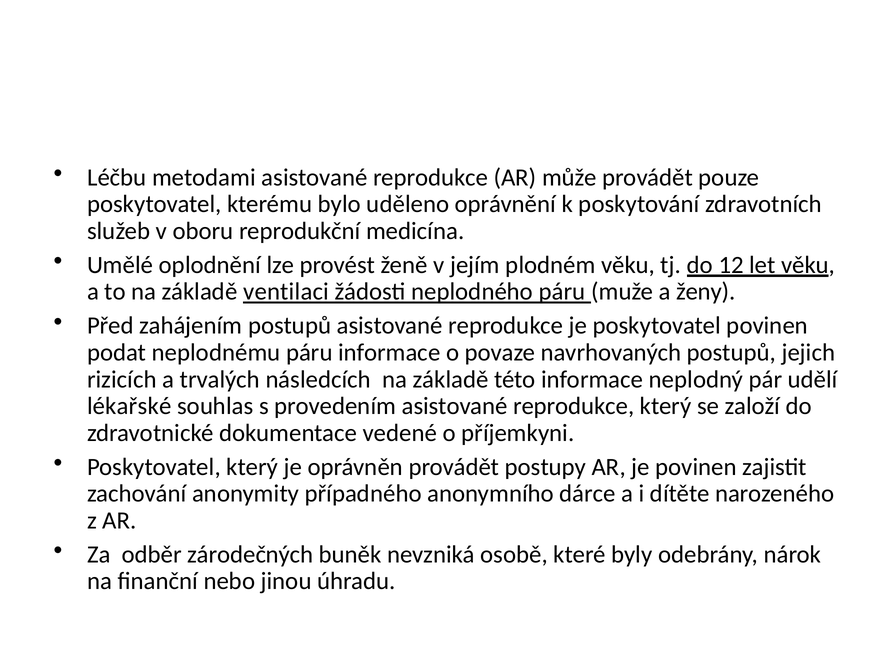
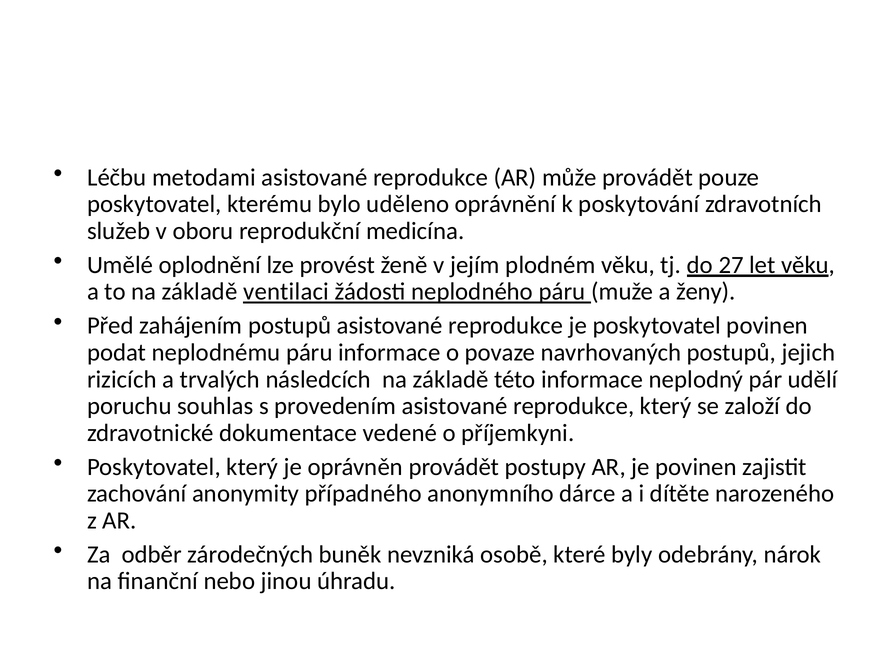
12: 12 -> 27 (731, 265)
lékařské: lékařské -> poruchu (129, 406)
